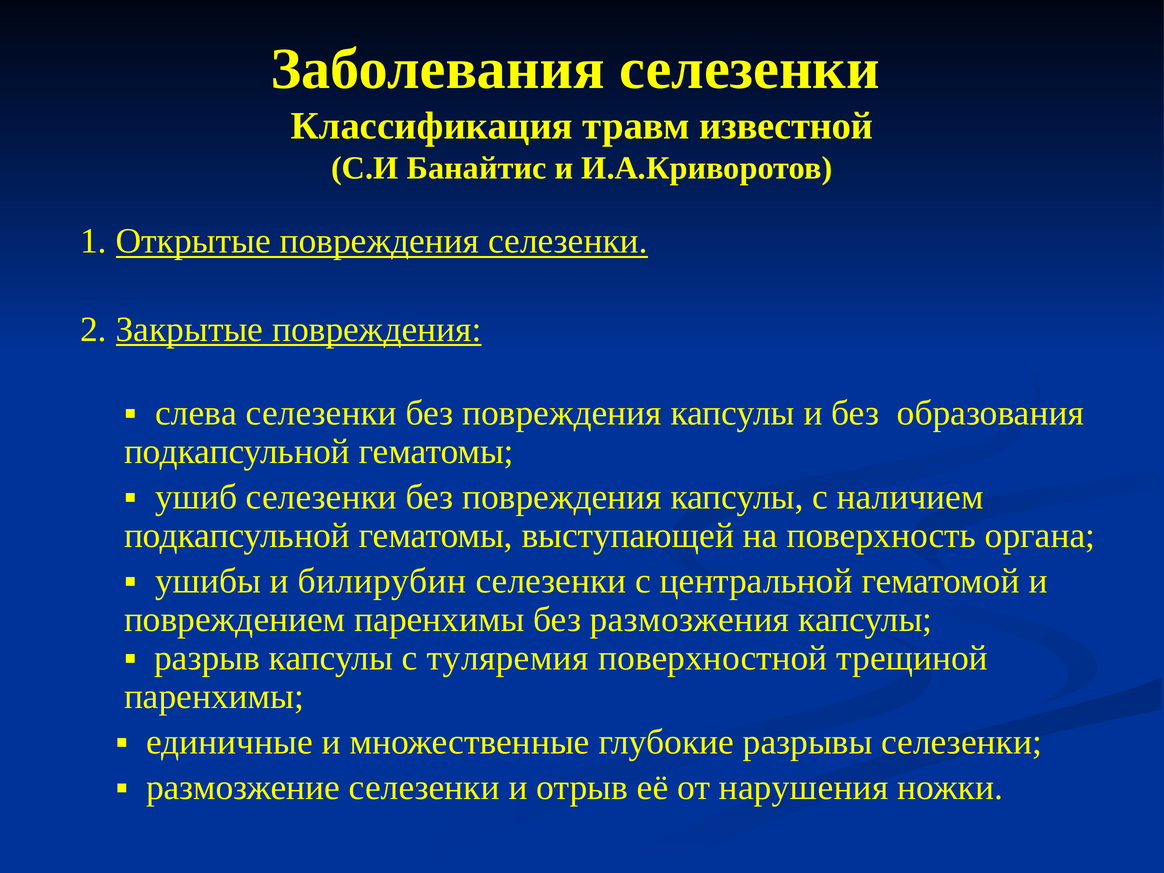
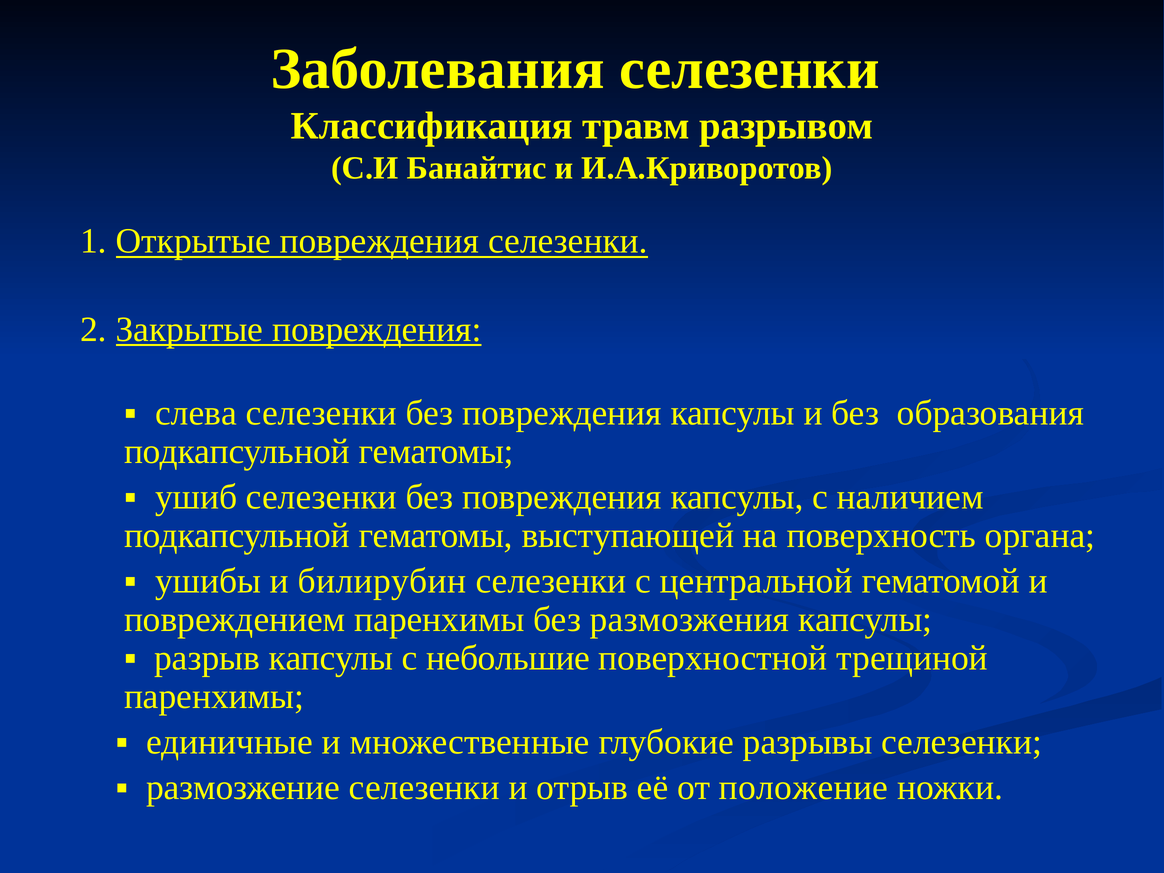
известной: известной -> разрывом (786, 126)
туляремия: туляремия -> небольшие (508, 658)
нарушения: нарушения -> положение (804, 787)
